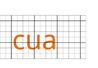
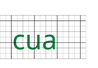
cua colour: orange -> green (35, 40)
